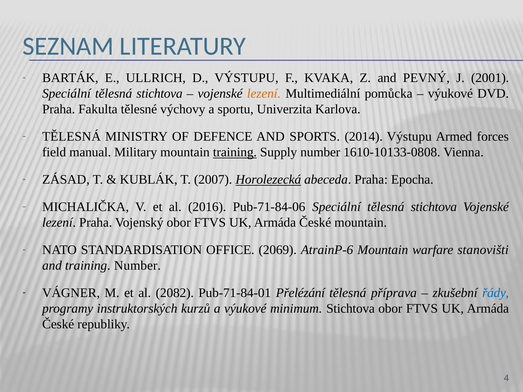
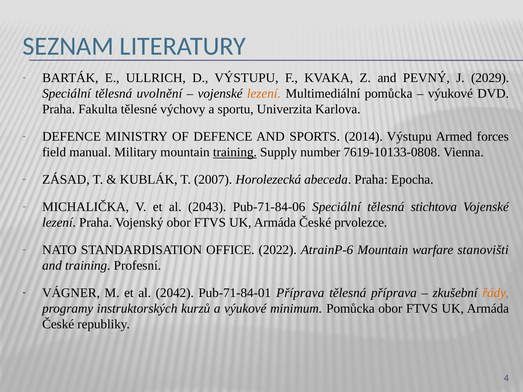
2001: 2001 -> 2029 (490, 78)
stichtova: stichtova -> uvolnění (159, 94)
TĚLESNÁ: TĚLESNÁ -> DEFENCE (72, 137)
1610-10133-0808: 1610-10133-0808 -> 7619-10133-0808 (392, 152)
Horolezecká underline: present -> none (268, 180)
2016: 2016 -> 2043 (207, 207)
České mountain: mountain -> prvolezce (361, 223)
2069: 2069 -> 2022 (278, 250)
training Number: Number -> Profesní (137, 266)
2082: 2082 -> 2042 (175, 293)
Pub-71-84-01 Přelézání: Přelézání -> Příprava (300, 293)
řády colour: blue -> orange (496, 293)
minimum Stichtova: Stichtova -> Pomůcka (350, 309)
